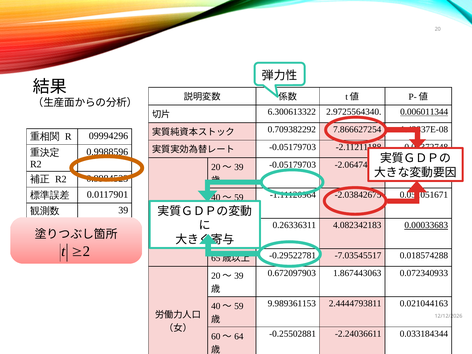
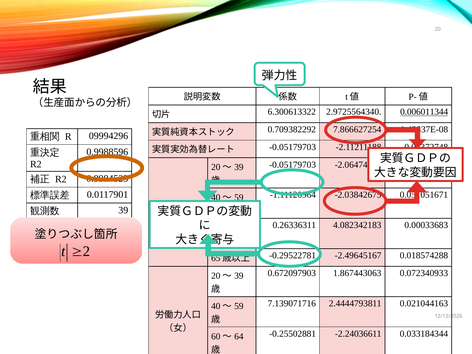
0.00033683 underline: present -> none (426, 225)
-7.03545517: -7.03545517 -> -2.49645167 (358, 256)
9.989361153: 9.989361153 -> 7.139071716 (292, 303)
